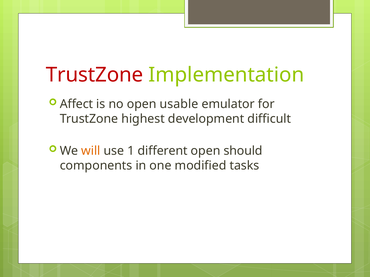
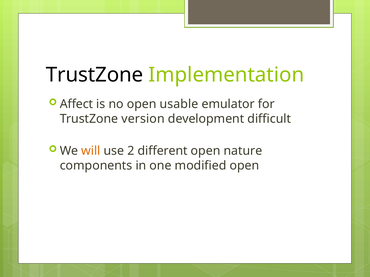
TrustZone colour: red -> black (95, 75)
highest: highest -> version (143, 119)
1: 1 -> 2 (131, 151)
should: should -> nature (243, 151)
modified tasks: tasks -> open (244, 166)
